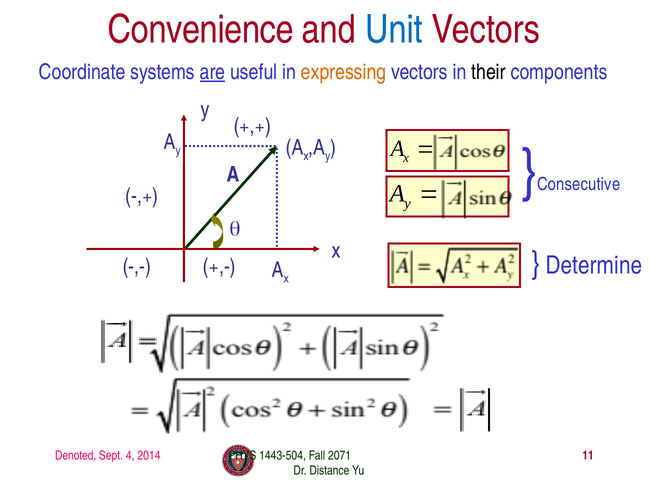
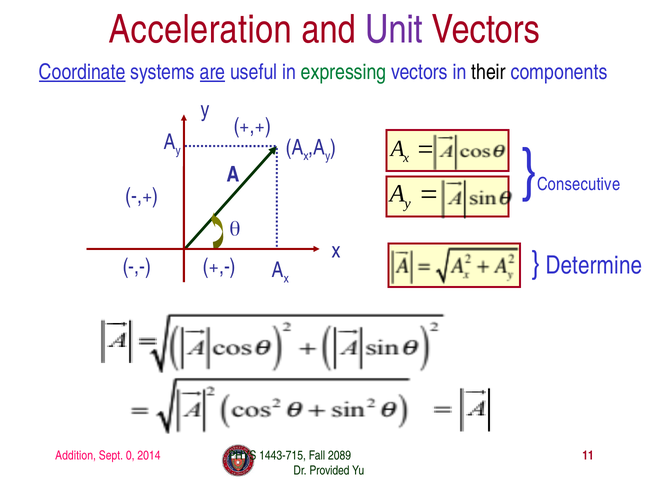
Convenience: Convenience -> Acceleration (200, 30)
Unit colour: blue -> purple (394, 30)
Coordinate underline: none -> present (82, 72)
expressing colour: orange -> green (344, 72)
Denoted: Denoted -> Addition (76, 455)
4: 4 -> 0 (130, 455)
1443-504: 1443-504 -> 1443-715 (283, 455)
2071: 2071 -> 2089 (340, 455)
Distance: Distance -> Provided (329, 470)
